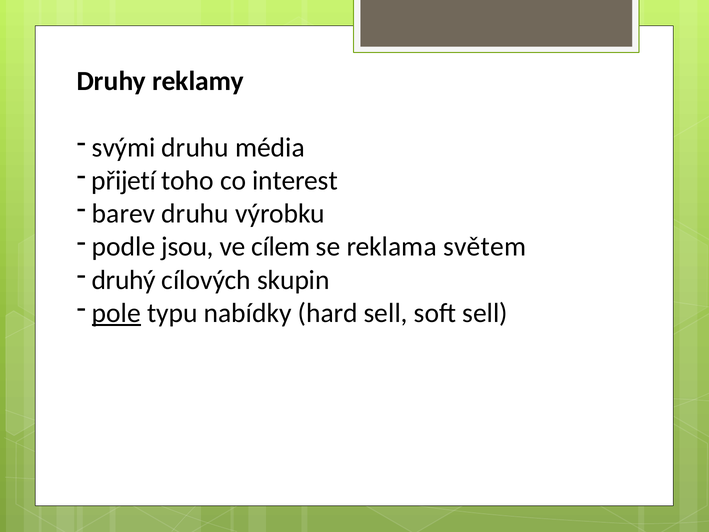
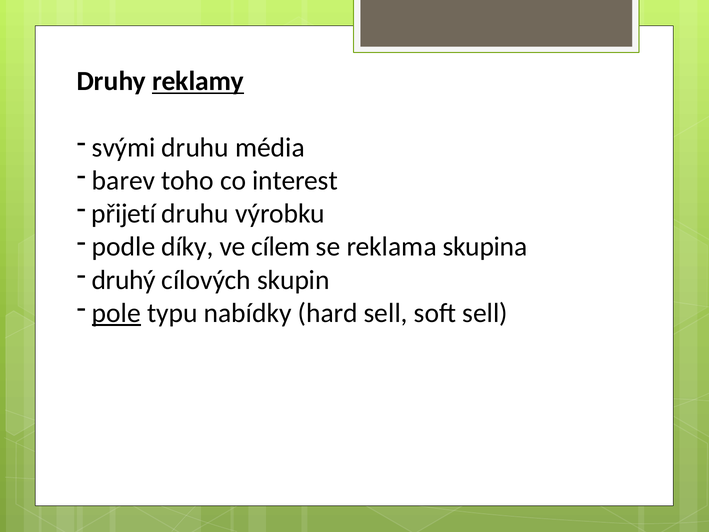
reklamy underline: none -> present (198, 81)
přijetí: přijetí -> barev (124, 181)
barev: barev -> přijetí (124, 214)
jsou: jsou -> díky (188, 247)
světem: světem -> skupina (485, 247)
